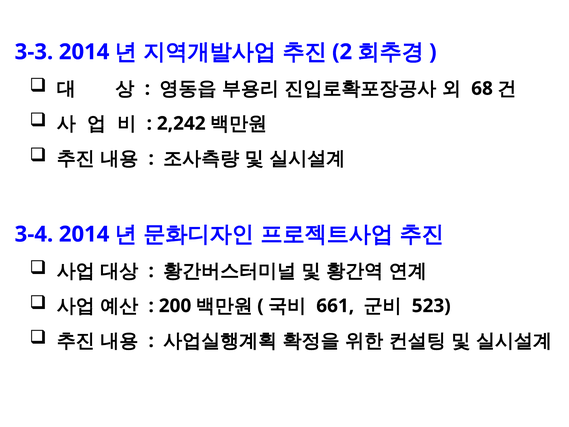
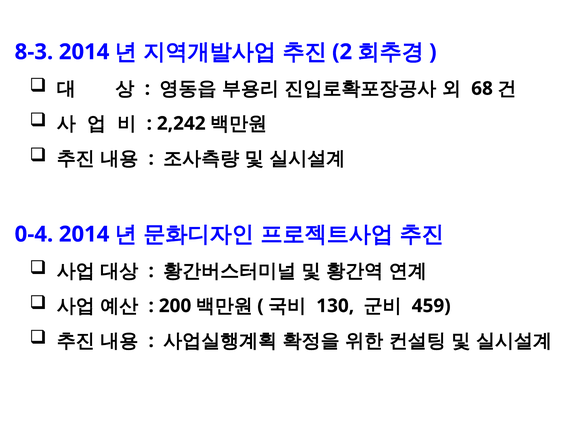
3-3: 3-3 -> 8-3 (34, 52)
3-4: 3-4 -> 0-4 (34, 234)
661: 661 -> 130 (335, 306)
523: 523 -> 459 (431, 306)
